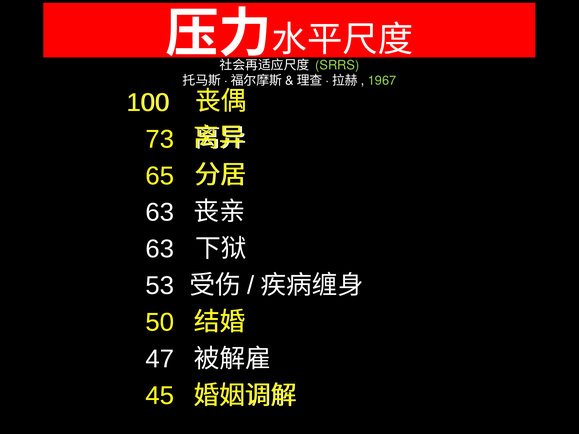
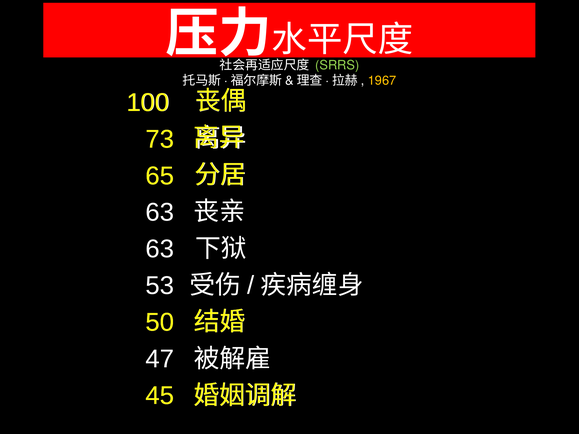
1967 colour: light green -> yellow (382, 81)
